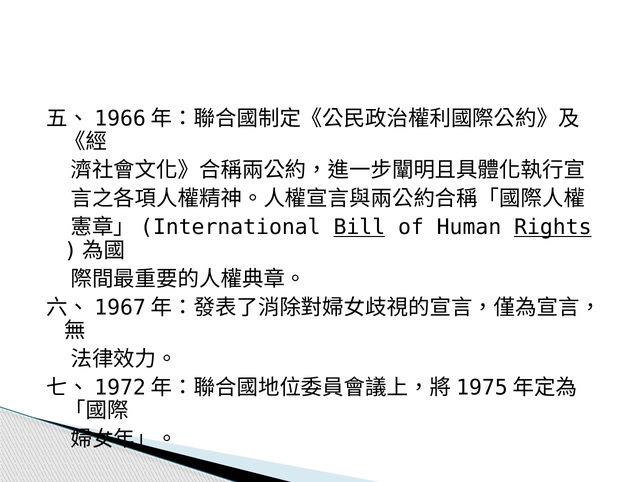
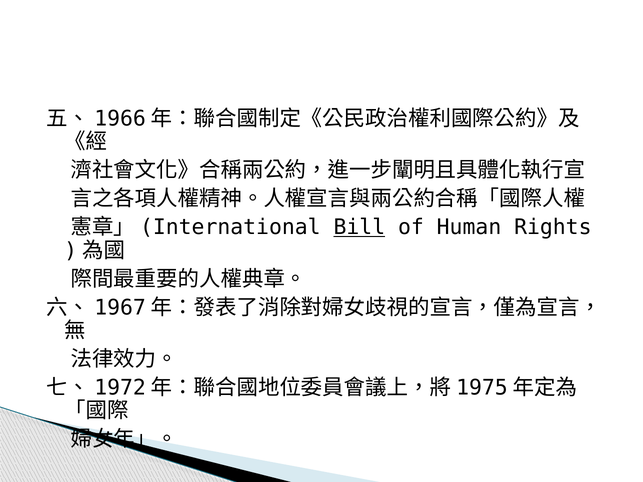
Rights underline: present -> none (553, 227)
